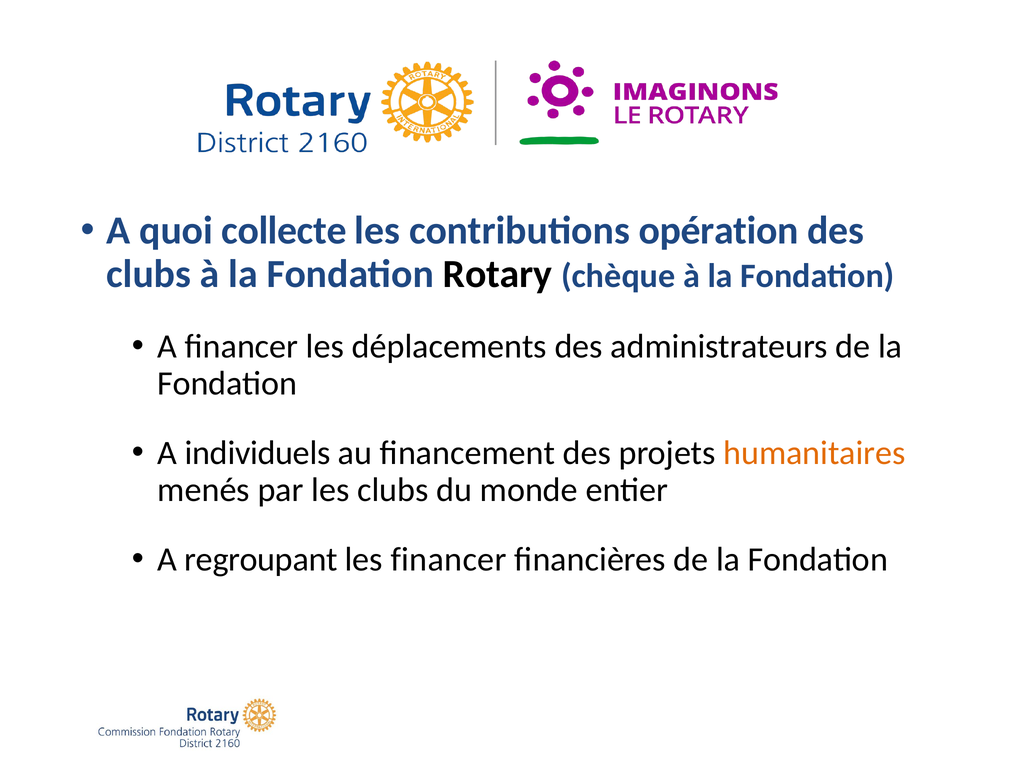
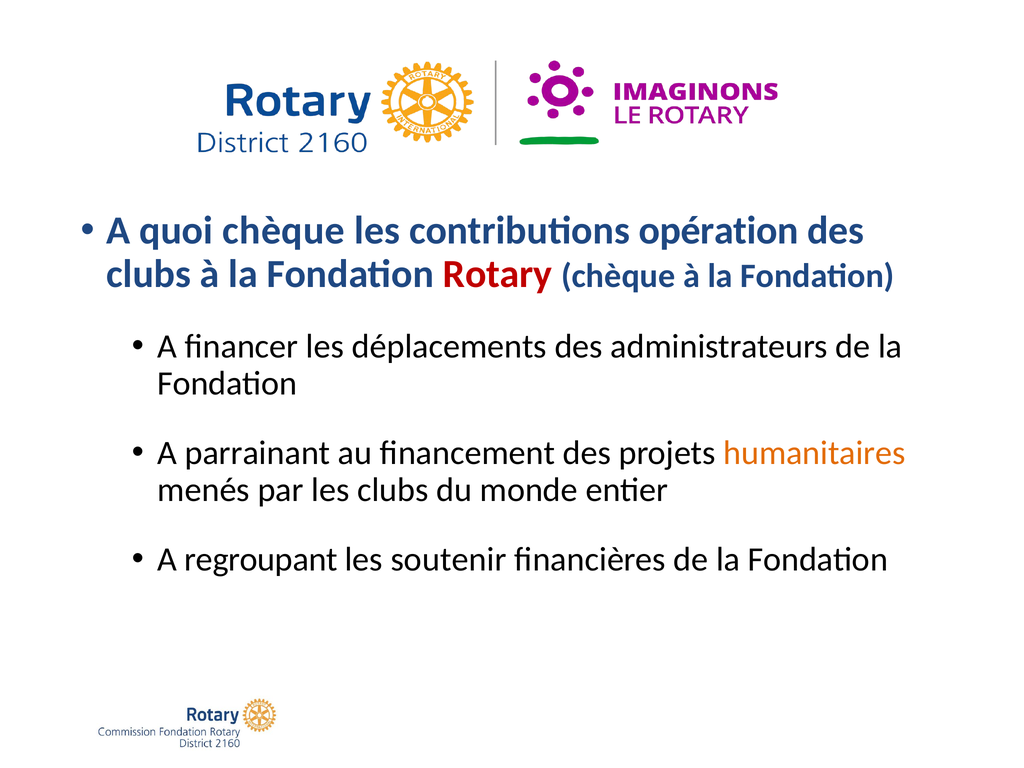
quoi collecte: collecte -> chèque (284, 231)
Rotary colour: black -> red (498, 274)
individuels: individuels -> parrainant (258, 453)
les financer: financer -> soutenir (449, 559)
